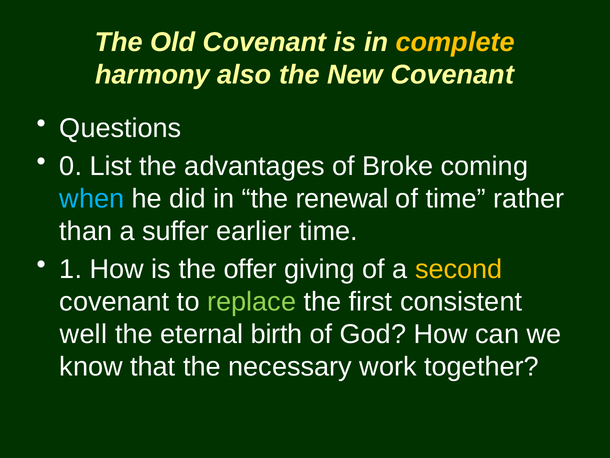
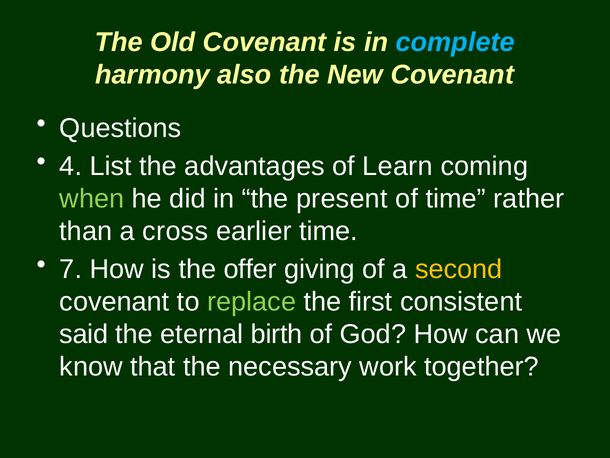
complete colour: yellow -> light blue (455, 42)
0: 0 -> 4 (71, 166)
Broke: Broke -> Learn (398, 166)
when colour: light blue -> light green (92, 198)
renewal: renewal -> present (342, 198)
suffer: suffer -> cross (175, 231)
1: 1 -> 7 (71, 269)
well: well -> said (84, 334)
